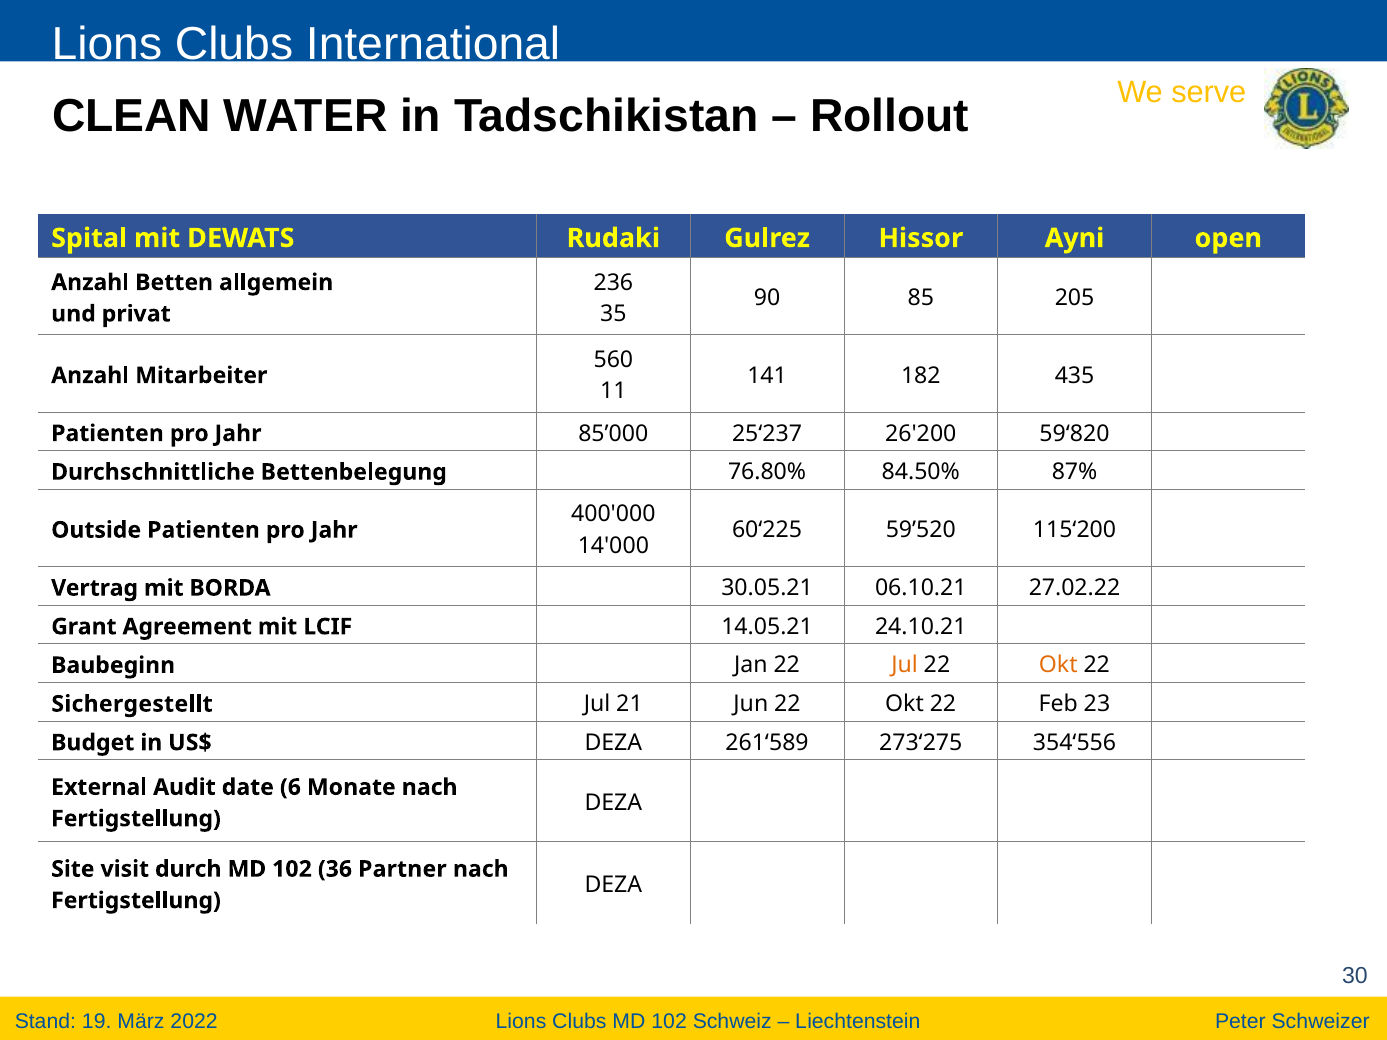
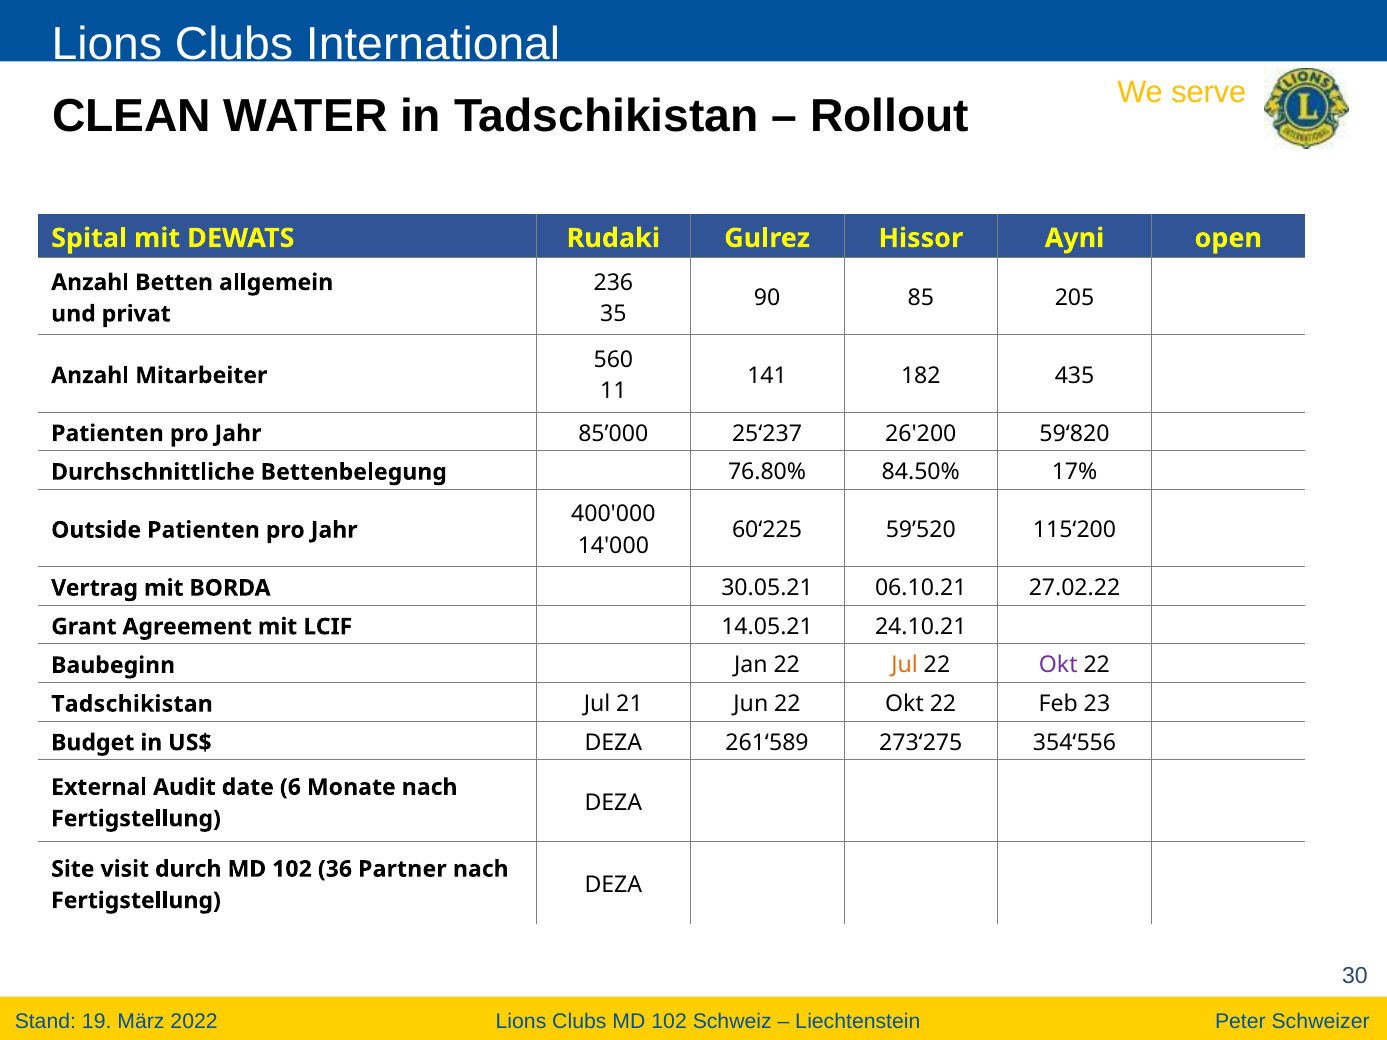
87%: 87% -> 17% (1075, 472)
Okt colour: orange -> purple (1058, 666)
Sichergestellt: Sichergestellt -> Tadschikistan (132, 704)
